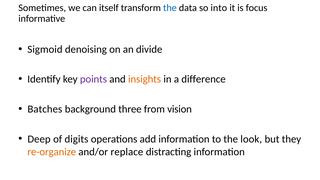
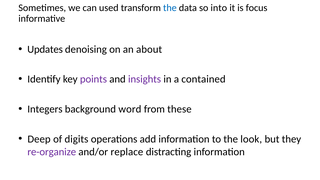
itself: itself -> used (109, 8)
Sigmoid: Sigmoid -> Updates (45, 49)
divide: divide -> about (149, 49)
insights colour: orange -> purple (145, 79)
difference: difference -> contained (203, 79)
Batches: Batches -> Integers (45, 109)
three: three -> word (130, 109)
vision: vision -> these (179, 109)
re-organize colour: orange -> purple (52, 152)
